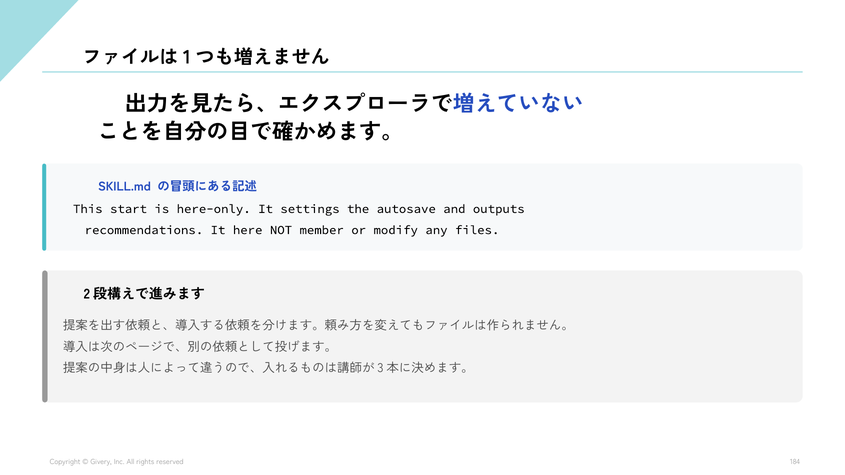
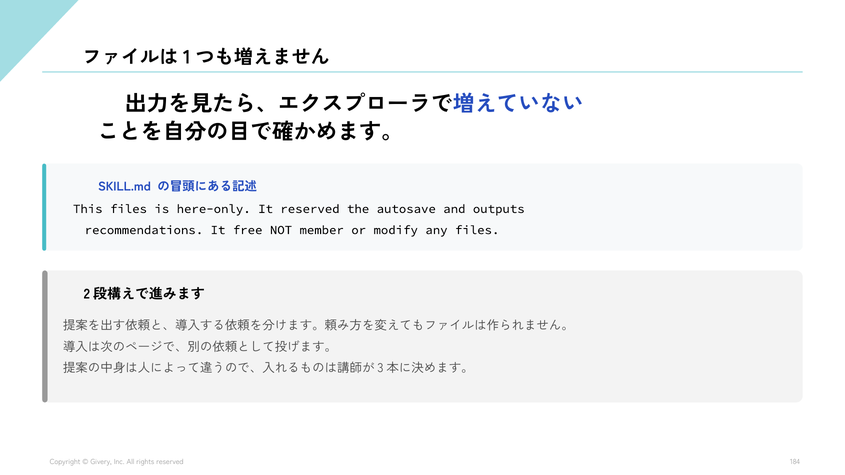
This start: start -> files (129, 209)
It settings: settings -> reserved (310, 209)
here: here -> free (248, 230)
